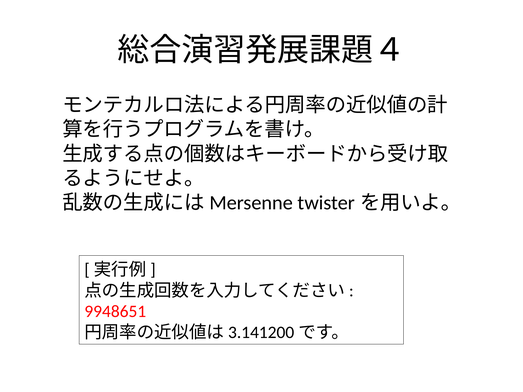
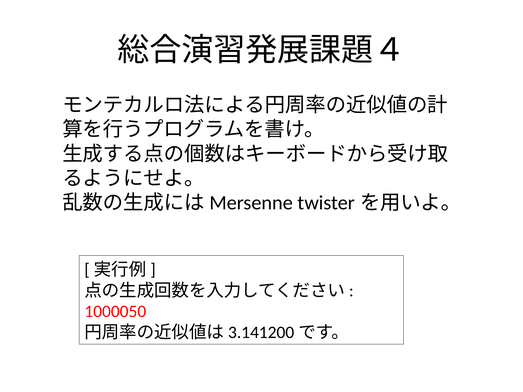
9948651: 9948651 -> 1000050 (115, 312)
